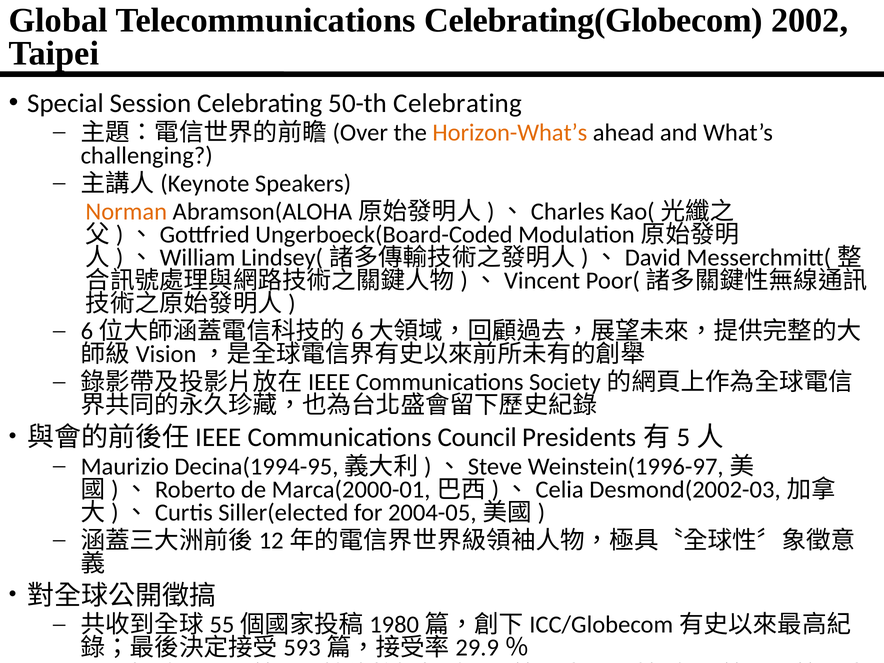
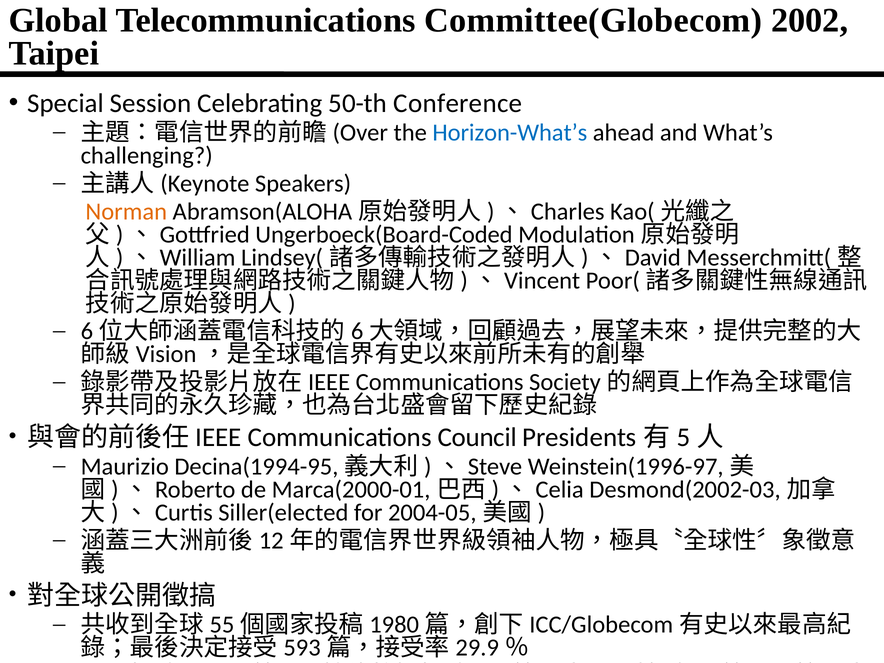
Celebrating(Globecom: Celebrating(Globecom -> Committee(Globecom (593, 20)
50-th Celebrating: Celebrating -> Conference (458, 103)
Horizon-What’s colour: orange -> blue (510, 133)
